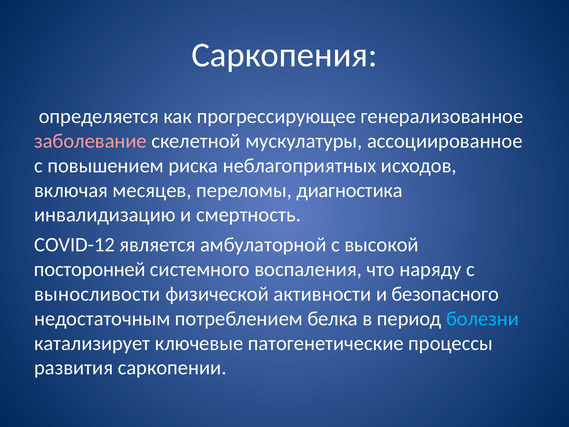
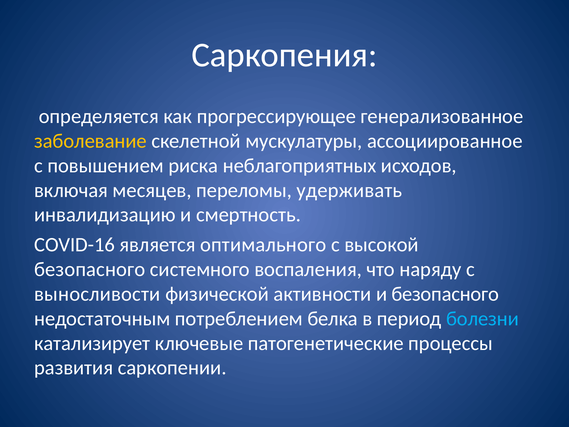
заболевание colour: pink -> yellow (90, 141)
диагностика: диагностика -> удерживать (349, 190)
COVID-12: COVID-12 -> COVID-16 (74, 244)
амбулаторной: амбулаторной -> оптимального (263, 244)
посторонней: посторонней -> безопасного (90, 269)
